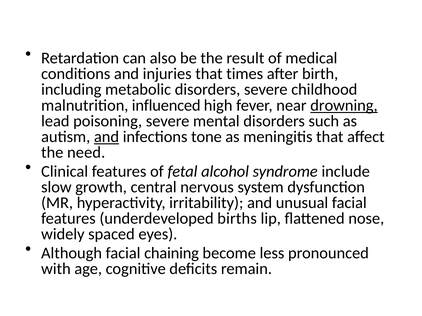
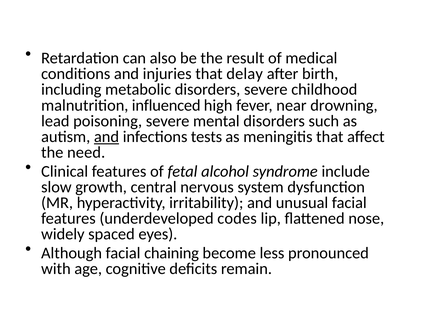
times: times -> delay (245, 74)
drowning underline: present -> none (344, 105)
tone: tone -> tests (206, 137)
births: births -> codes (237, 219)
